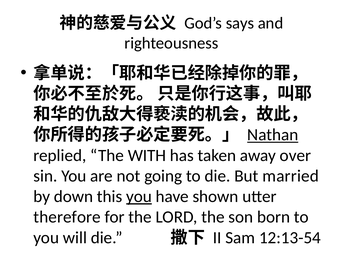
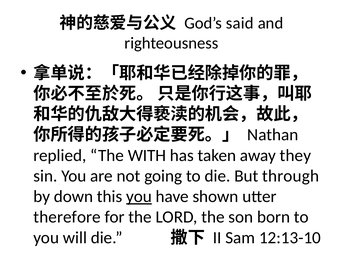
says: says -> said (240, 23)
Nathan underline: present -> none (273, 135)
over: over -> they (295, 156)
married: married -> through (291, 176)
12:13-54: 12:13-54 -> 12:13-10 (290, 238)
